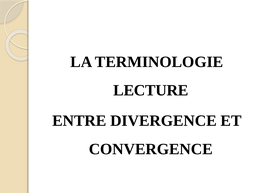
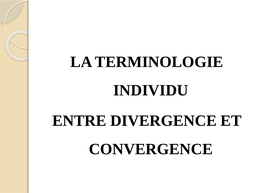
LECTURE: LECTURE -> INDIVIDU (151, 90)
